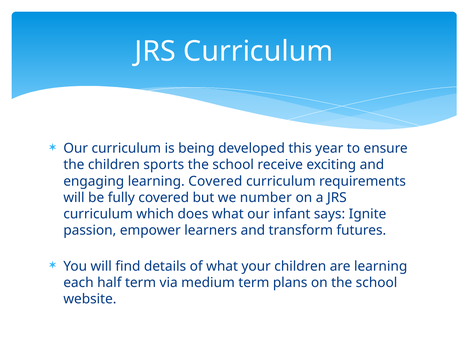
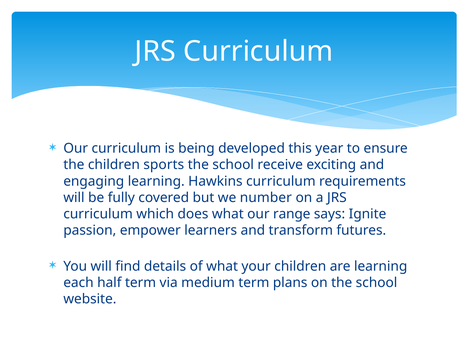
learning Covered: Covered -> Hawkins (215, 181)
infant: infant -> range (292, 214)
